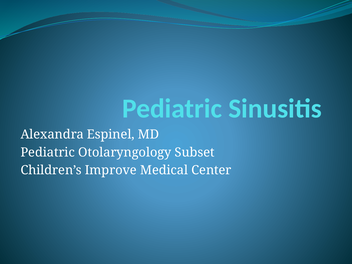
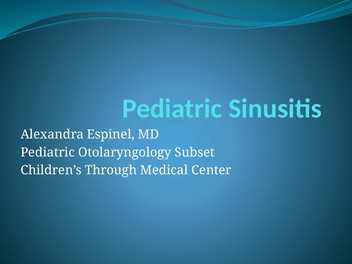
Improve: Improve -> Through (111, 170)
